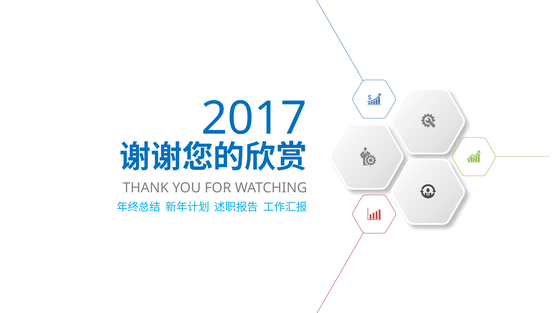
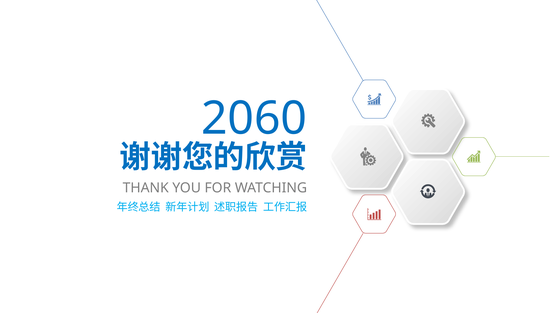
2017: 2017 -> 2060 (254, 118)
